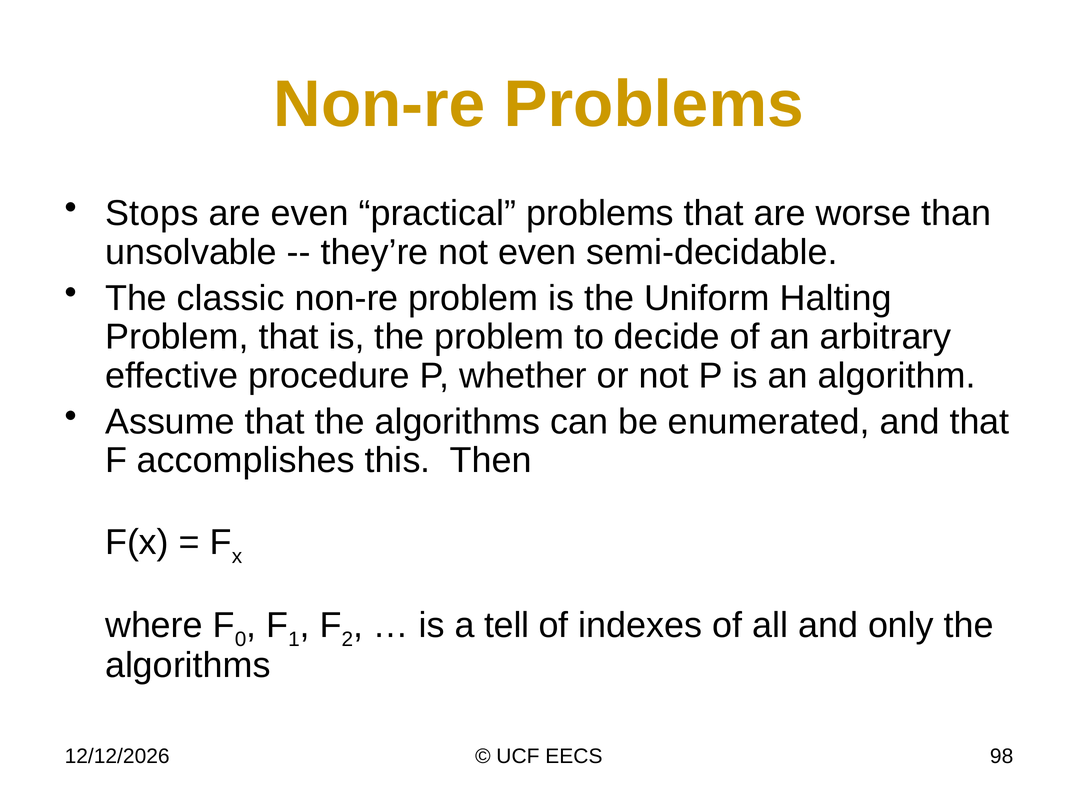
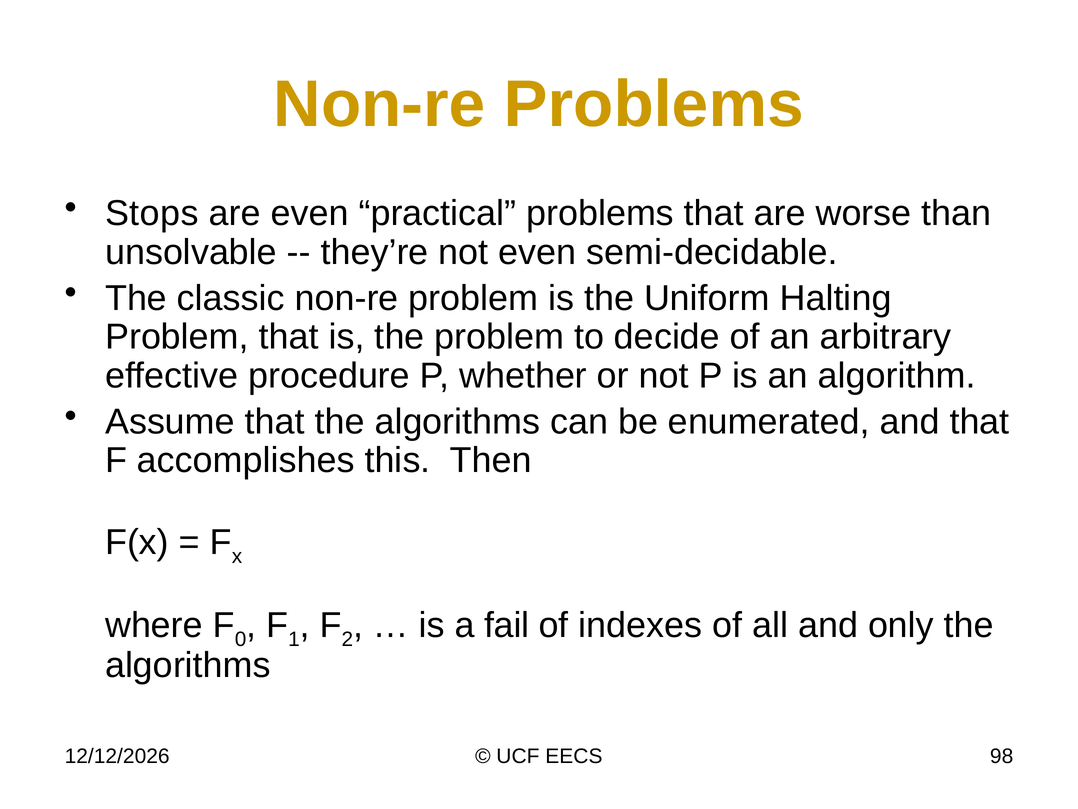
tell: tell -> fail (507, 625)
